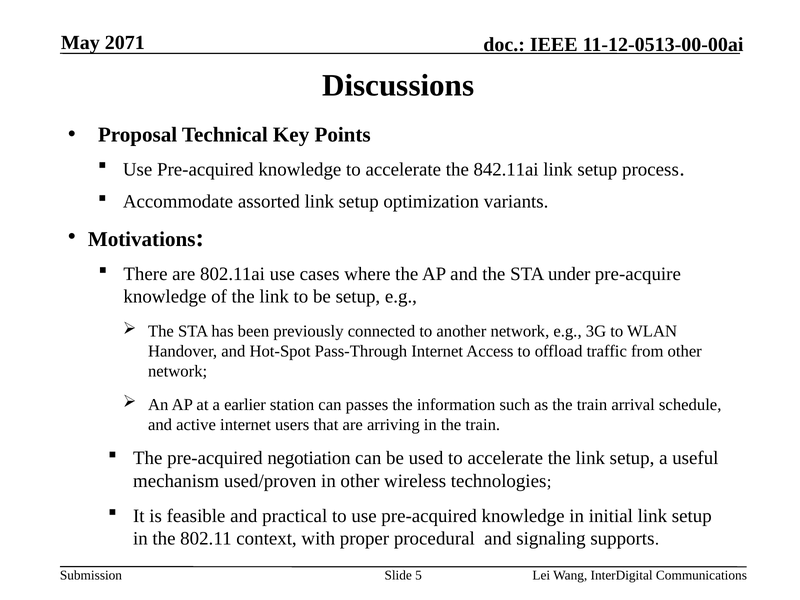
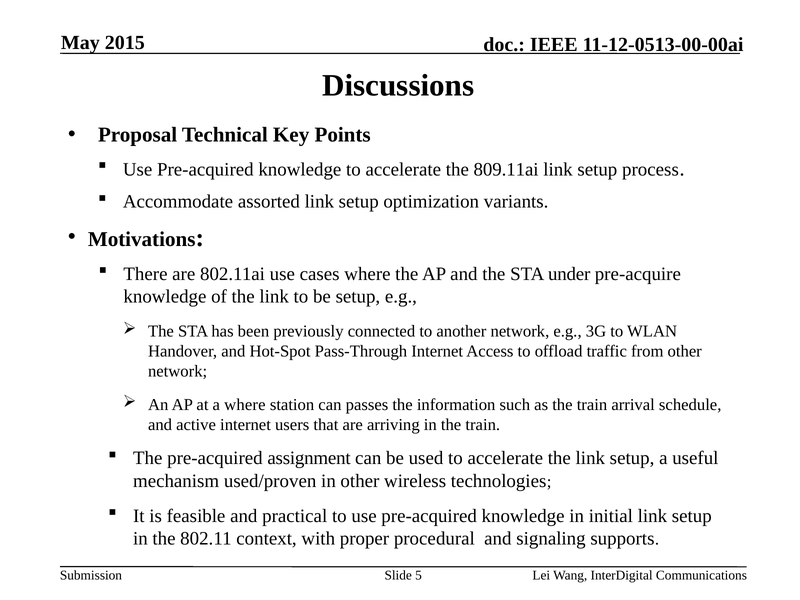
2071: 2071 -> 2015 (125, 42)
842.11ai: 842.11ai -> 809.11ai (506, 170)
a earlier: earlier -> where (245, 405)
negotiation: negotiation -> assignment (309, 458)
